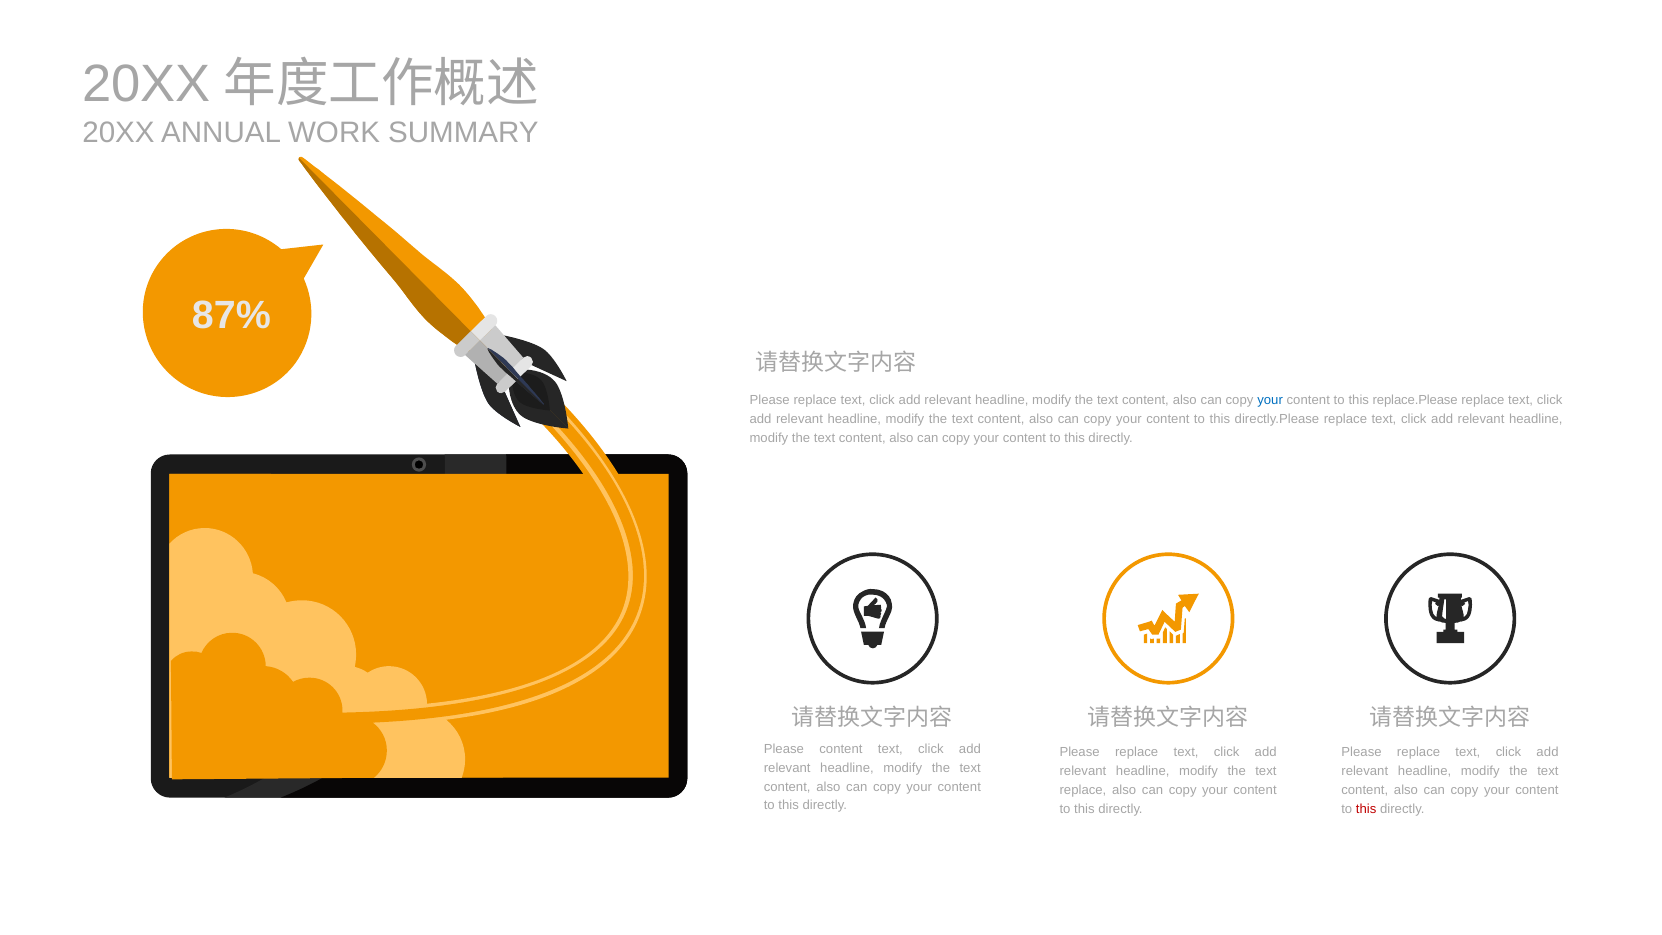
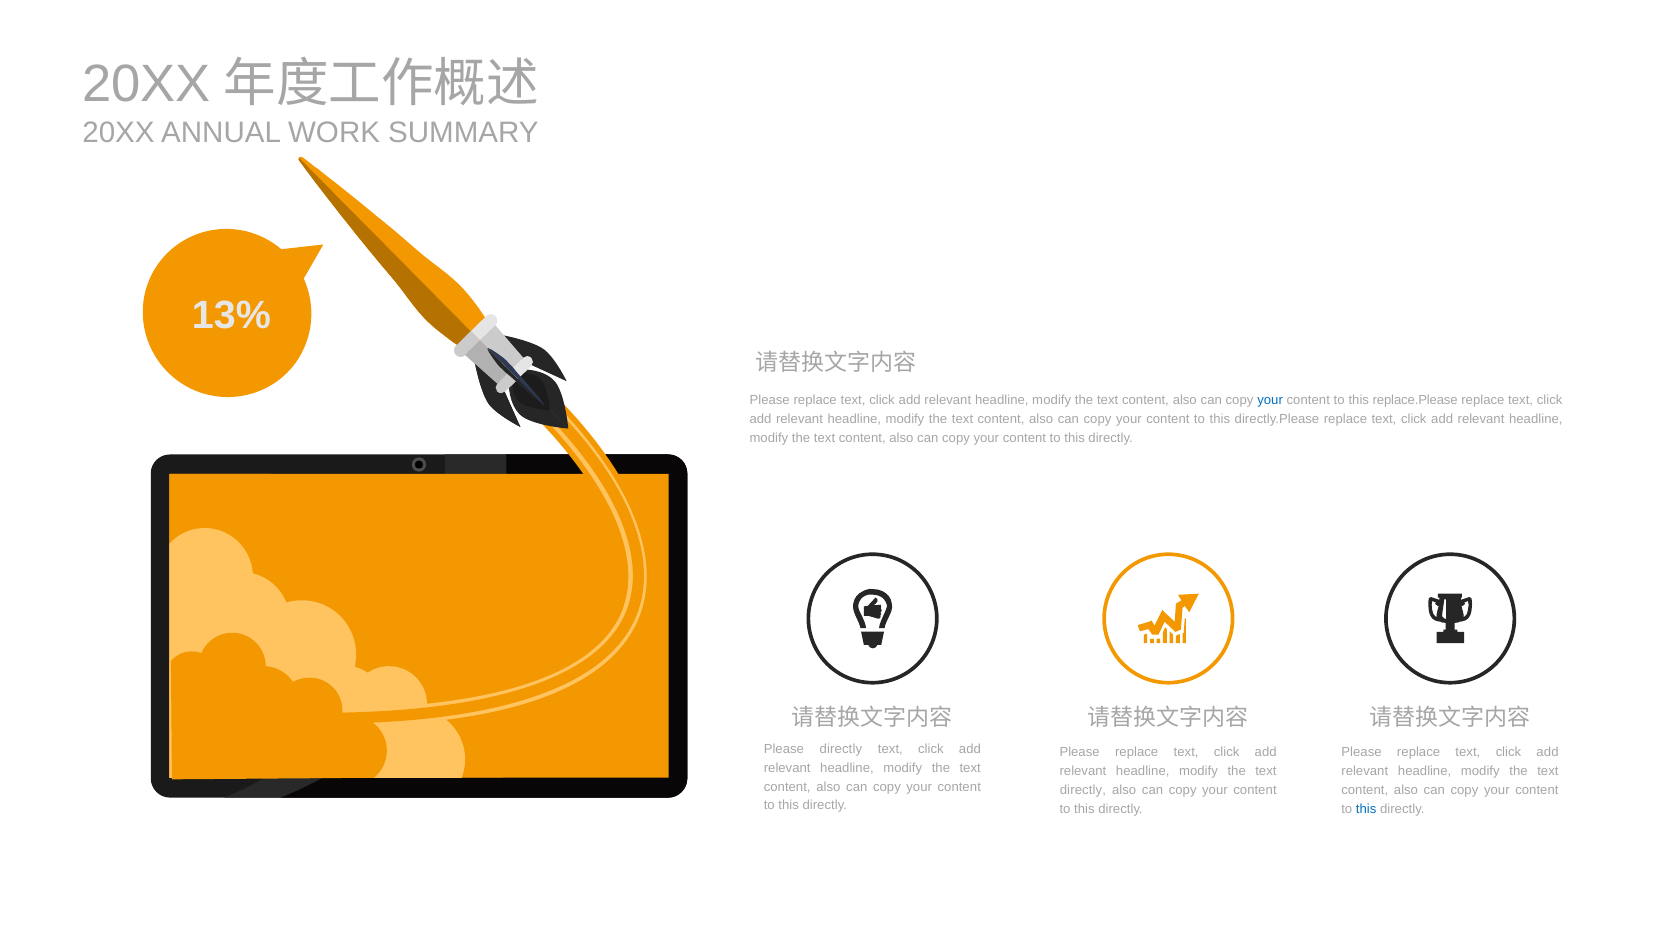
87%: 87% -> 13% (231, 315)
Please content: content -> directly (841, 749)
replace: replace -> directly (1083, 790)
this colour: red -> blue (1366, 809)
